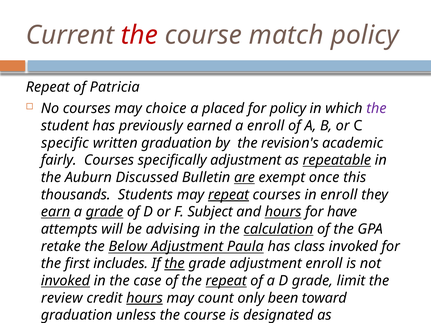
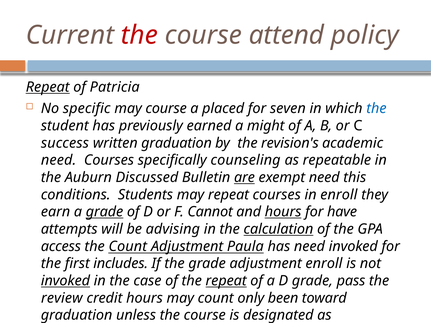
match: match -> attend (286, 35)
Repeat underline: none -> present (48, 87)
No courses: courses -> specific (87, 109)
may choice: choice -> course (166, 109)
for policy: policy -> seven (288, 109)
the colour: purple -> blue (376, 109)
a enroll: enroll -> might (266, 126)
specific: specific -> success (65, 143)
fairly: fairly -> need (59, 160)
specifically adjustment: adjustment -> counseling (246, 160)
repeatable underline: present -> none (337, 160)
exempt once: once -> need (324, 178)
thousands: thousands -> conditions (76, 195)
repeat underline: present -> none (228, 195)
earn underline: present -> none (56, 212)
Subject: Subject -> Cannot (210, 212)
retake: retake -> access (61, 247)
the Below: Below -> Count (128, 247)
has class: class -> need (309, 247)
the underline: present -> none (175, 264)
limit: limit -> pass (351, 281)
hours underline: present -> none (145, 298)
